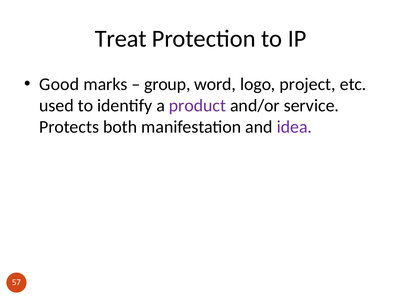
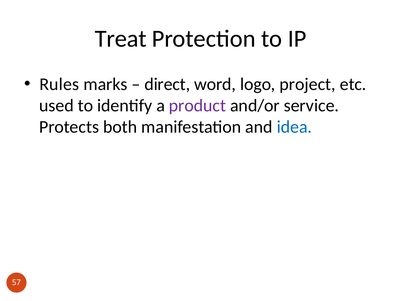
Good: Good -> Rules (59, 84)
group: group -> direct (167, 84)
idea colour: purple -> blue (294, 127)
